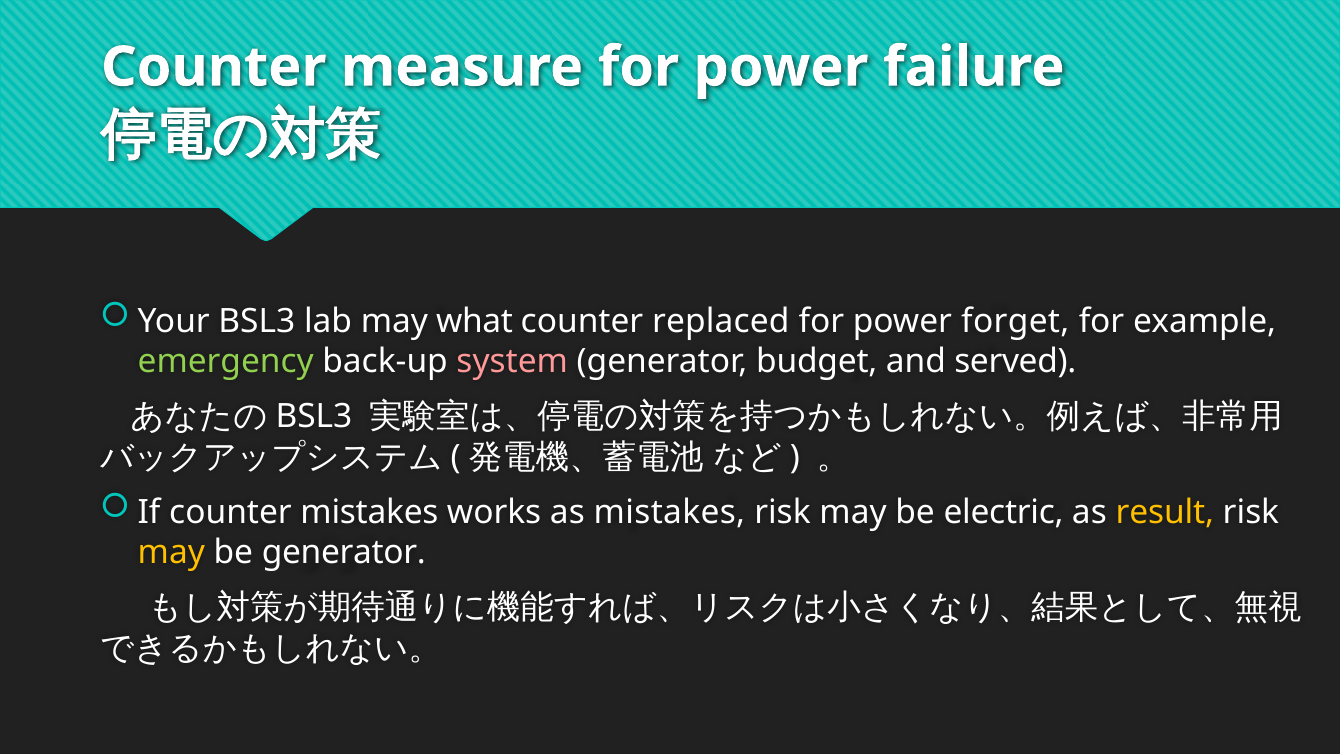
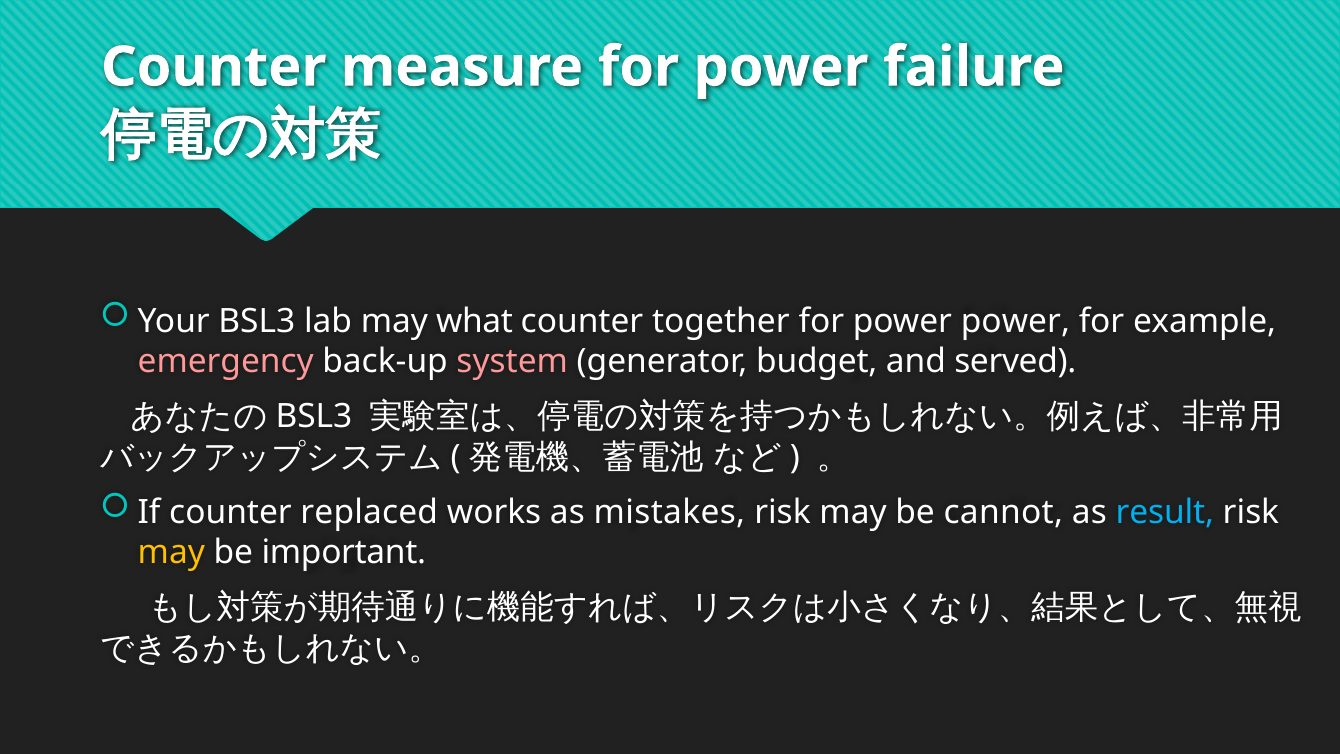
replaced: replaced -> together (721, 321)
power forget: forget -> power (1015, 321)
emergency colour: light green -> pink (226, 361)
counter mistakes: mistakes -> replaced (369, 512)
electric: electric -> cannot (1003, 512)
result colour: yellow -> light blue (1165, 512)
be generator: generator -> important (344, 552)
